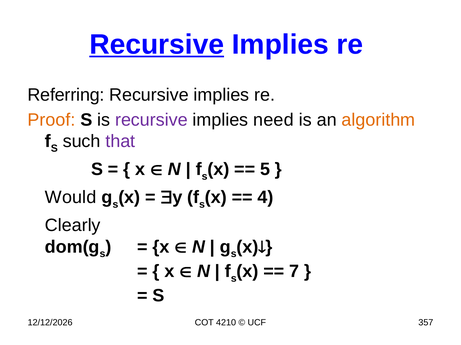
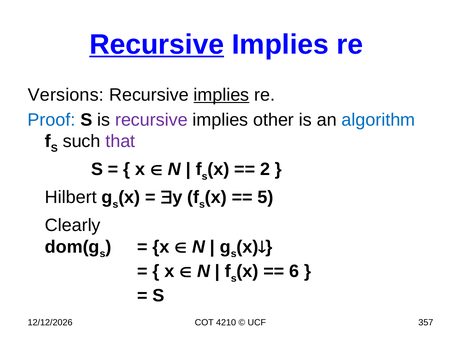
Referring: Referring -> Versions (66, 95)
implies underline: none -> present (221, 95)
Proof colour: orange -> blue (52, 120)
need: need -> other (274, 120)
algorithm colour: orange -> blue (378, 120)
5: 5 -> 2 (265, 170)
Would: Would -> Hilbert (71, 198)
4: 4 -> 5 (266, 198)
7: 7 -> 6 (294, 272)
